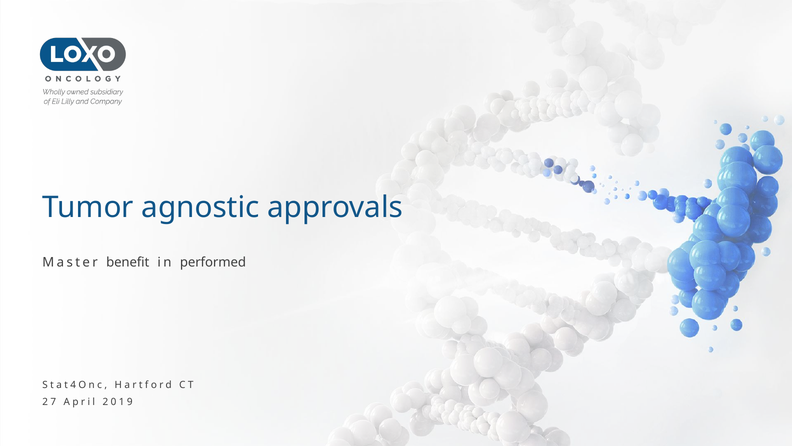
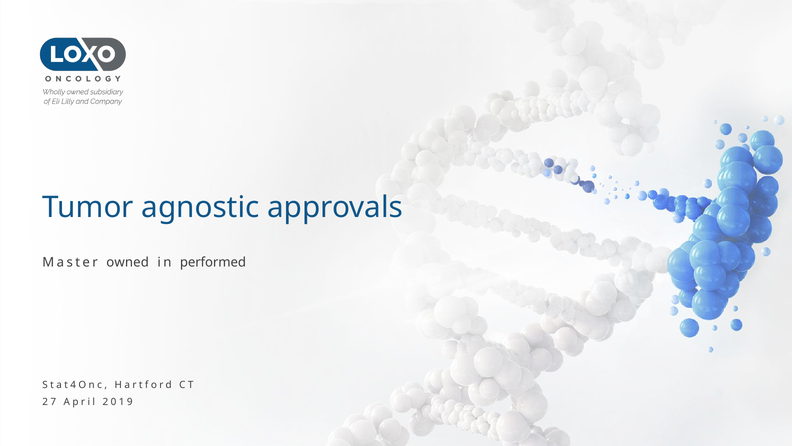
benefit: benefit -> owned (128, 262)
